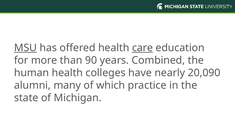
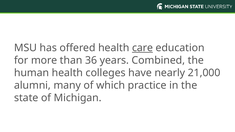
MSU underline: present -> none (25, 48)
90: 90 -> 36 (91, 60)
20,090: 20,090 -> 21,000 (204, 73)
